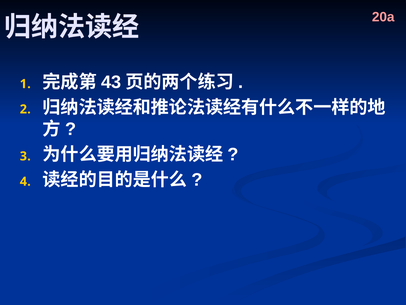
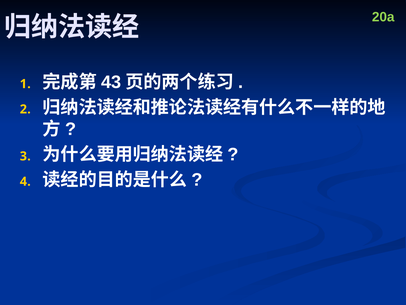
20a colour: pink -> light green (383, 17)
